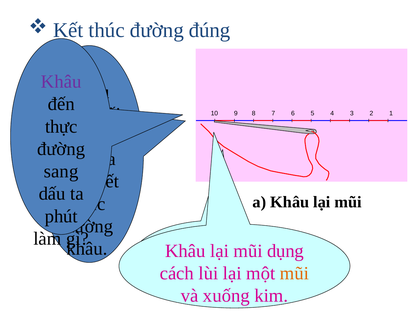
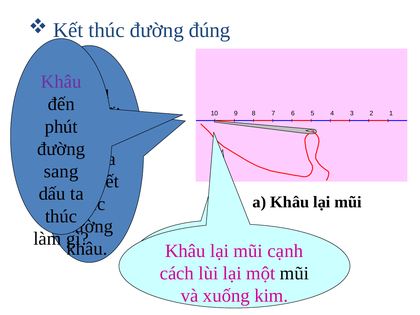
thực: thực -> phút (61, 127)
phút: phút -> thúc (61, 216)
dụng: dụng -> cạnh (285, 251)
mũi colour: orange -> black (294, 273)
